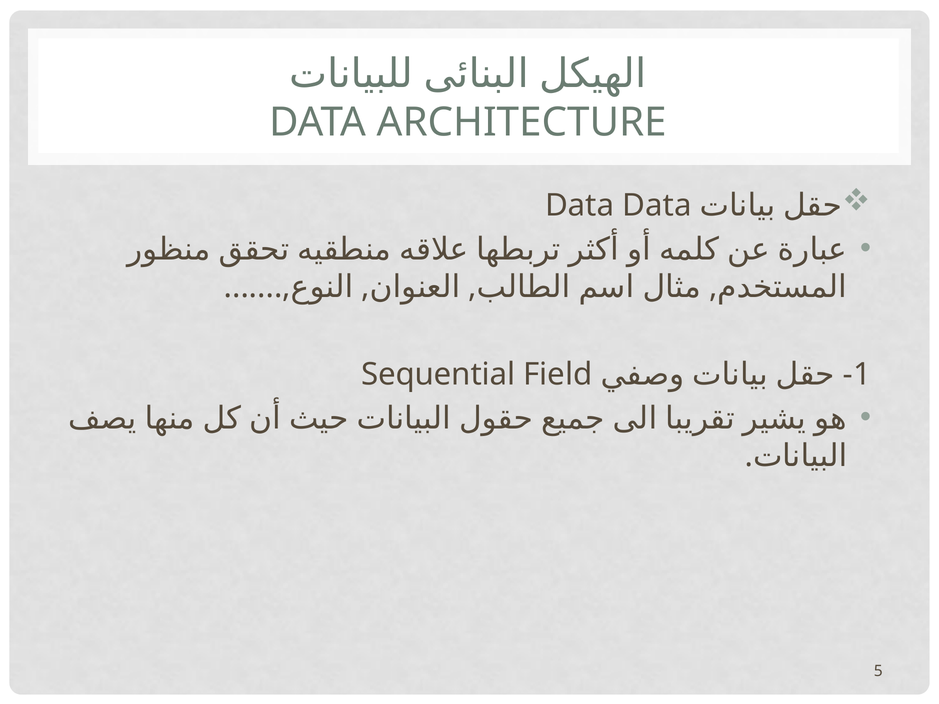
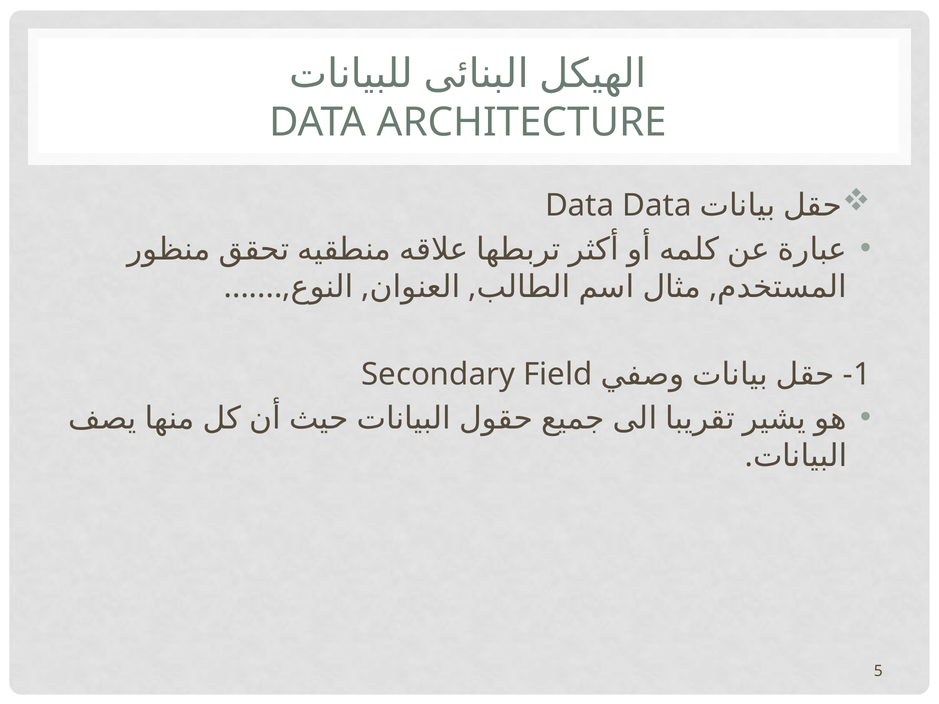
Sequential: Sequential -> Secondary (438, 375)
